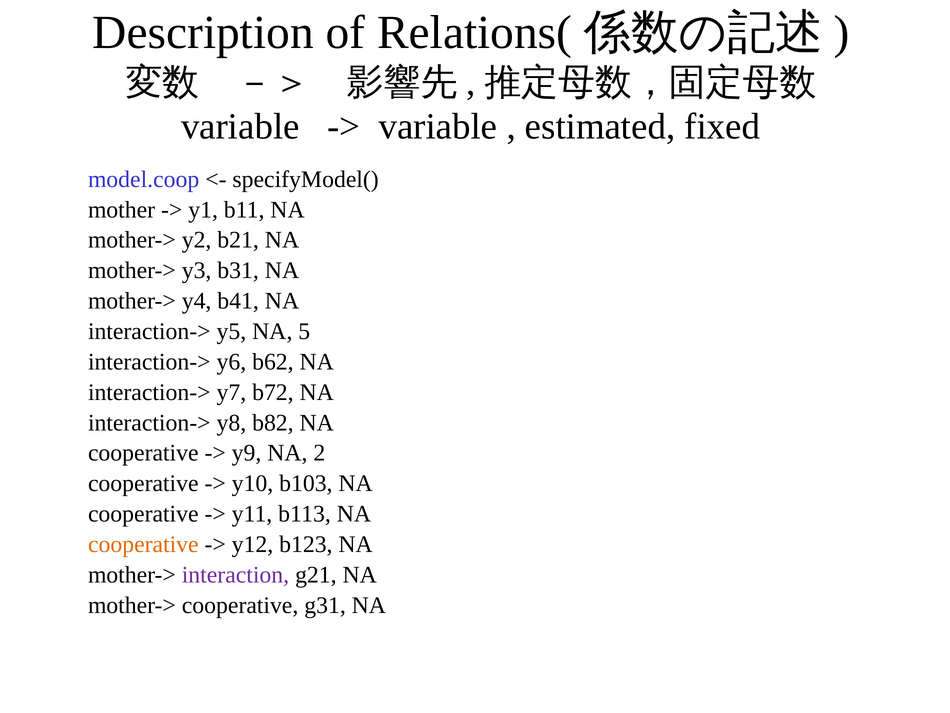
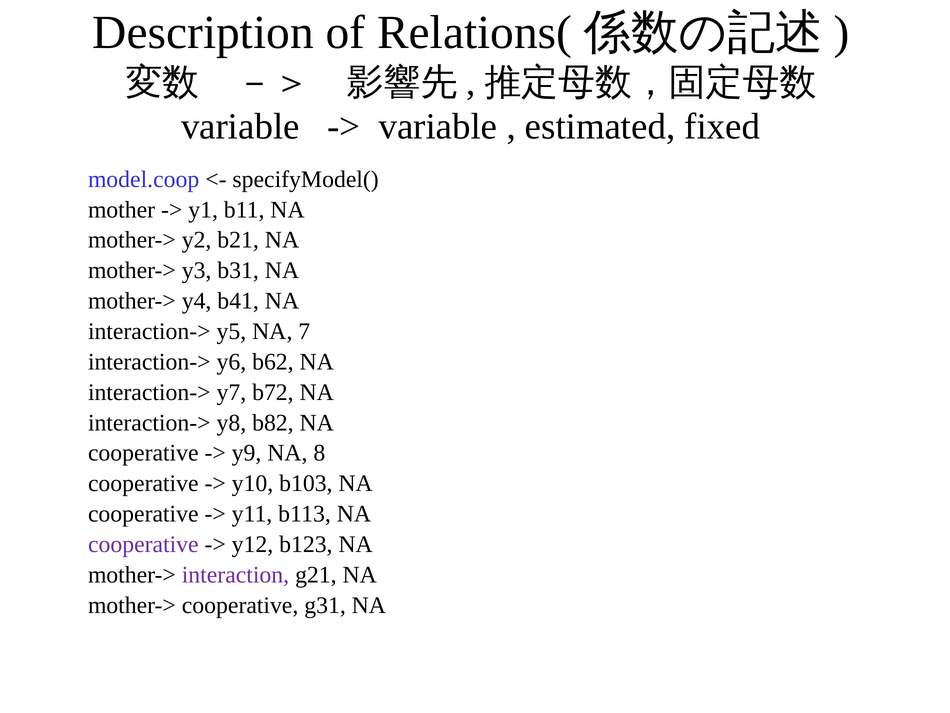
5: 5 -> 7 (304, 331)
2: 2 -> 8 (319, 453)
cooperative colour: orange -> purple (143, 544)
